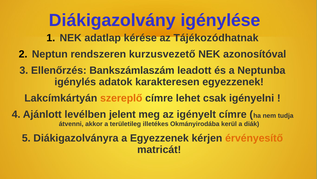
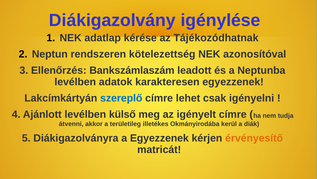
kurzusvezető: kurzusvezető -> kötelezettség (162, 54)
igénylés: igénylés -> levélben (75, 82)
szereplő colour: orange -> blue (121, 98)
jelent: jelent -> külső (122, 114)
